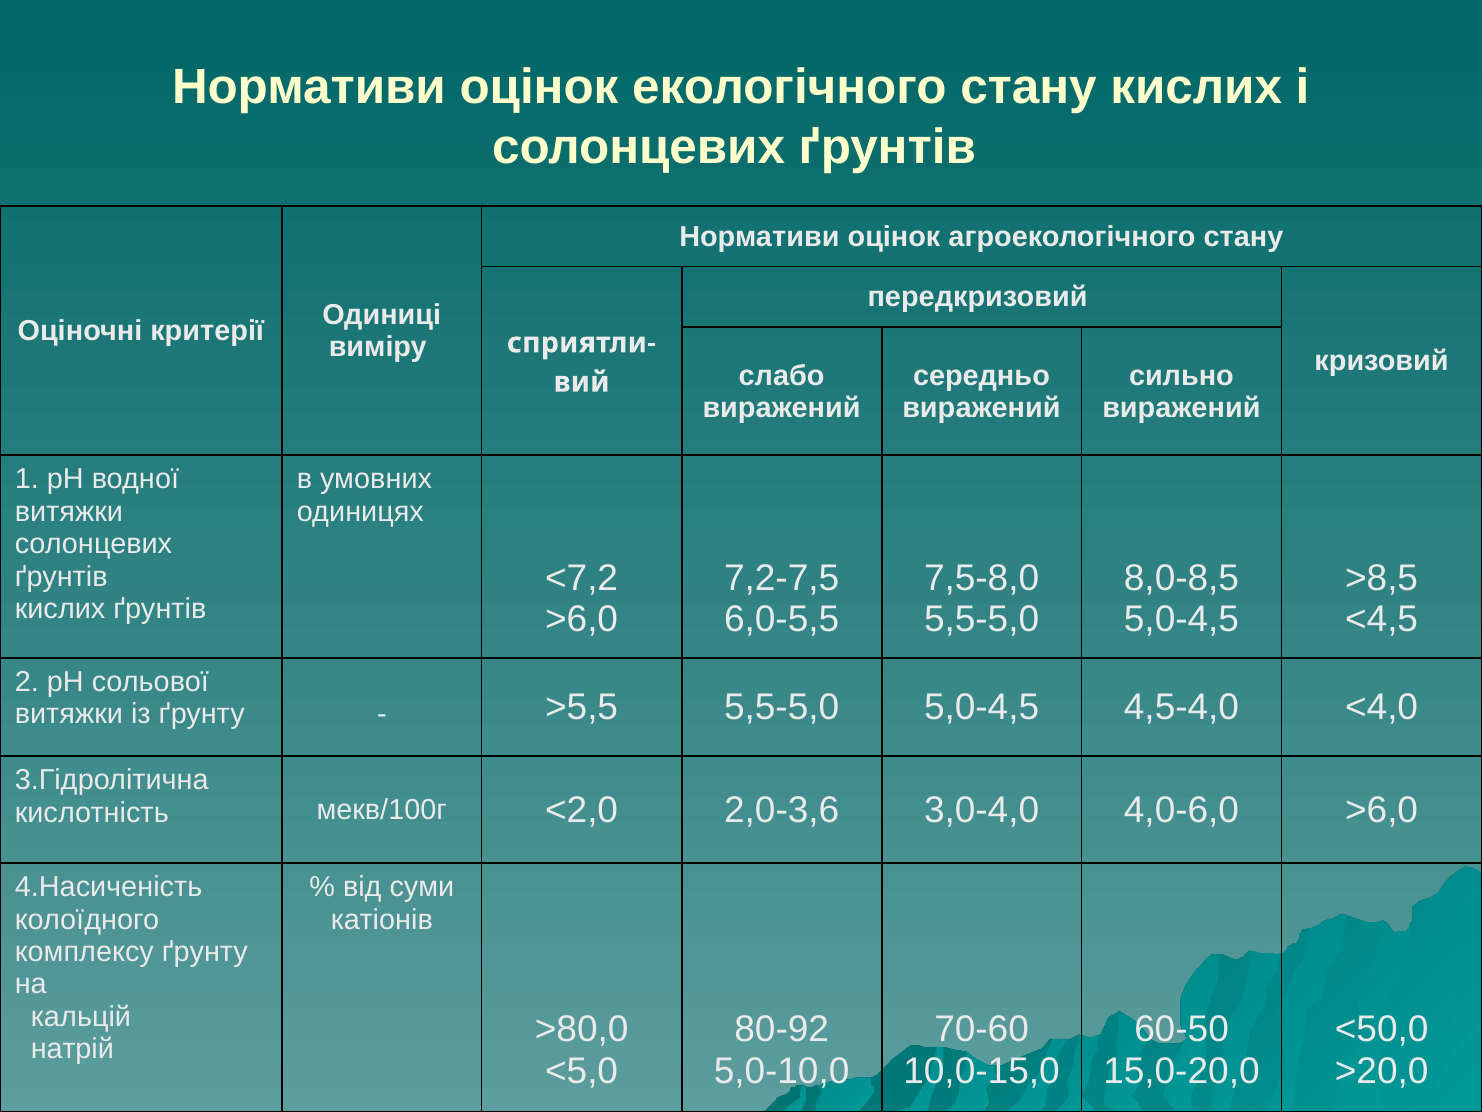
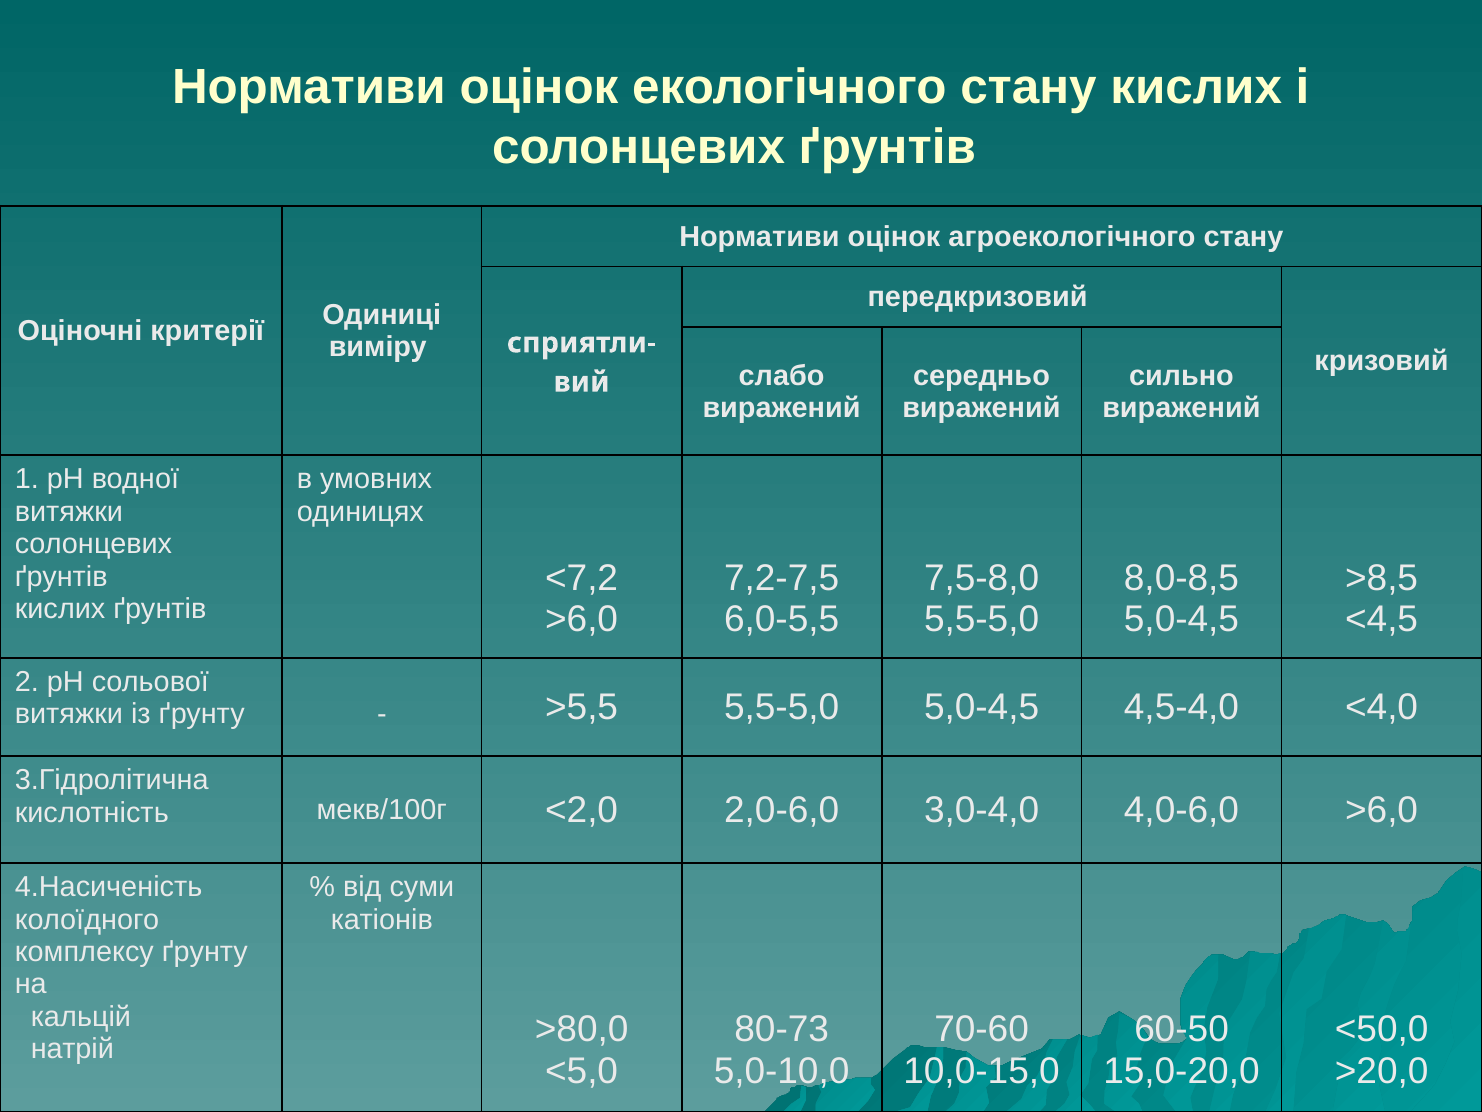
2,0-3,6: 2,0-3,6 -> 2,0-6,0 (782, 810)
80-92: 80-92 -> 80-73 (782, 1029)
